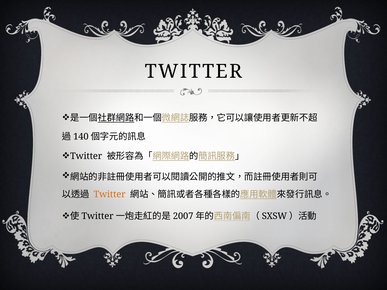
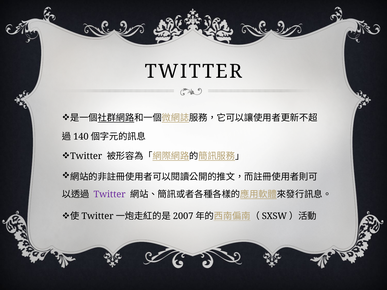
Twitter colour: orange -> purple (110, 195)
